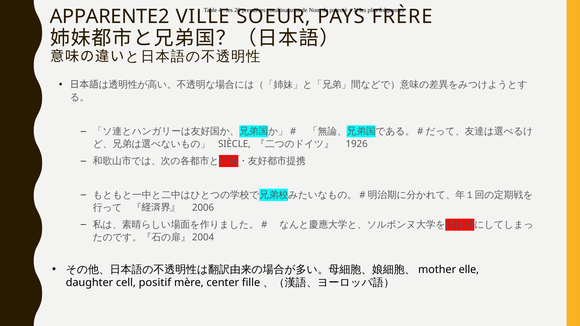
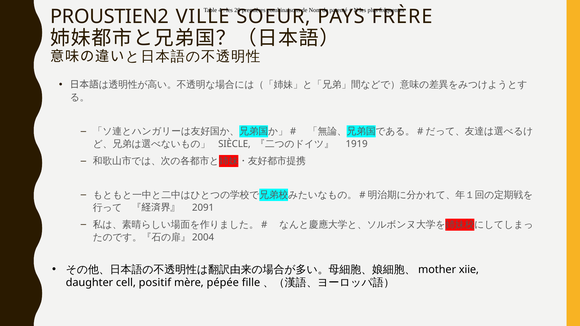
APPARENTE2: APPARENTE2 -> PROUSTIEN2 (110, 17)
1926: 1926 -> 1919 (357, 144)
2006: 2006 -> 2091 (203, 208)
elle: elle -> xiie (469, 270)
center: center -> pépée (223, 283)
